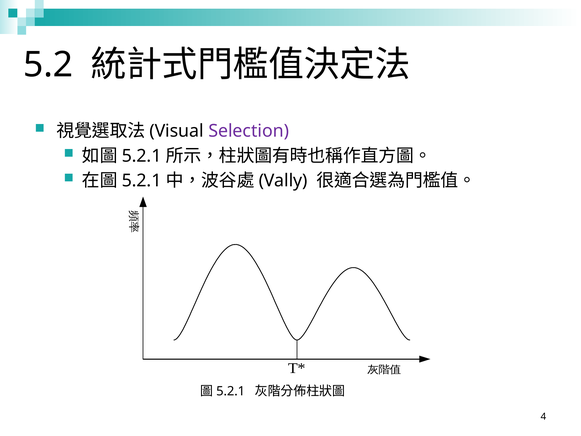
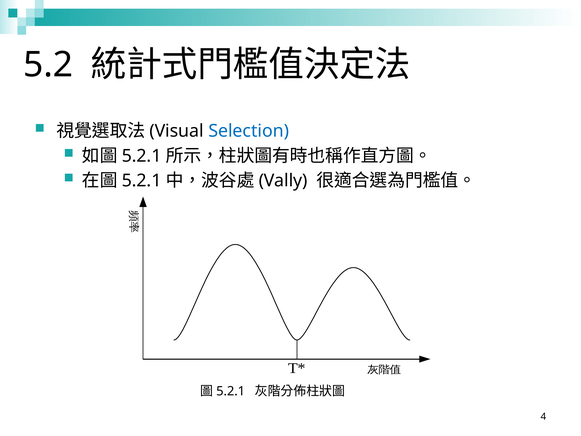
Selection colour: purple -> blue (249, 131)
